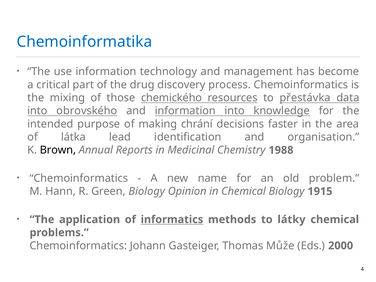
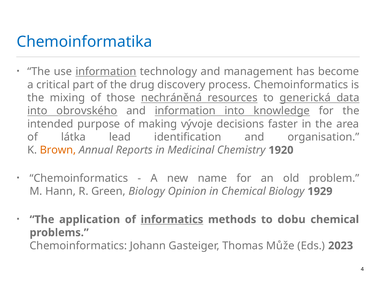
information underline: none -> present (106, 72)
chemického: chemického -> nechráněná (172, 98)
přestávka: přestávka -> generická (305, 98)
chrání: chrání -> vývoje (197, 124)
Brown colour: black -> orange (58, 150)
1988: 1988 -> 1920 (281, 150)
1915: 1915 -> 1929 (320, 191)
látky: látky -> dobu (292, 220)
2000: 2000 -> 2023 (341, 246)
